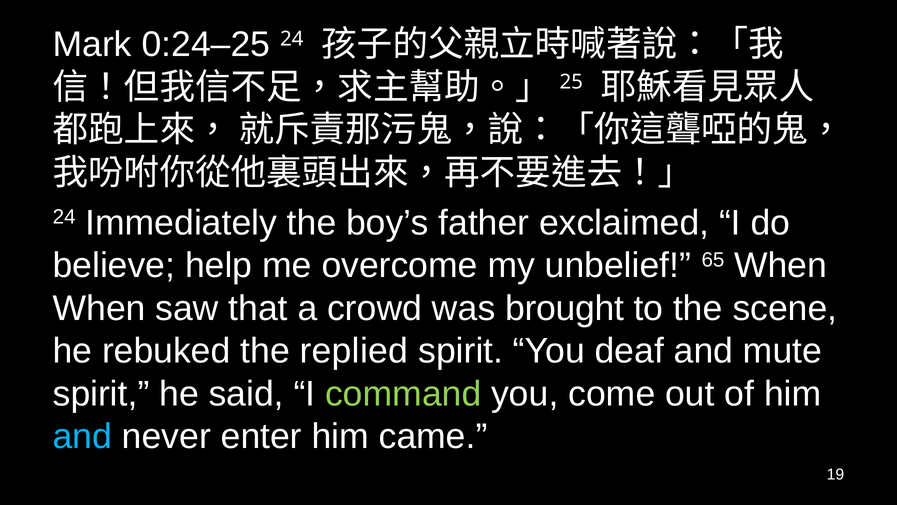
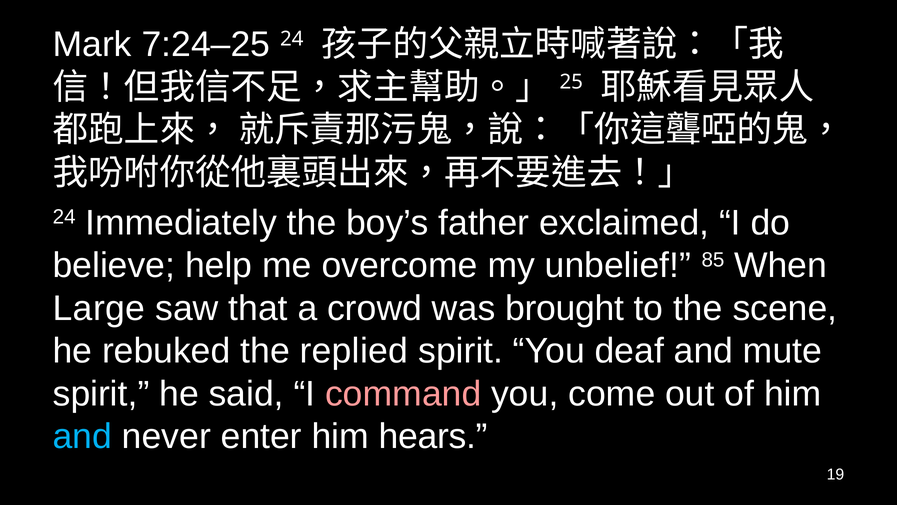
0:24–25: 0:24–25 -> 7:24–25 (206, 45)
65: 65 -> 85 (713, 260)
When: When -> Large (99, 308)
command colour: light green -> pink (403, 393)
came: came -> hears (433, 436)
